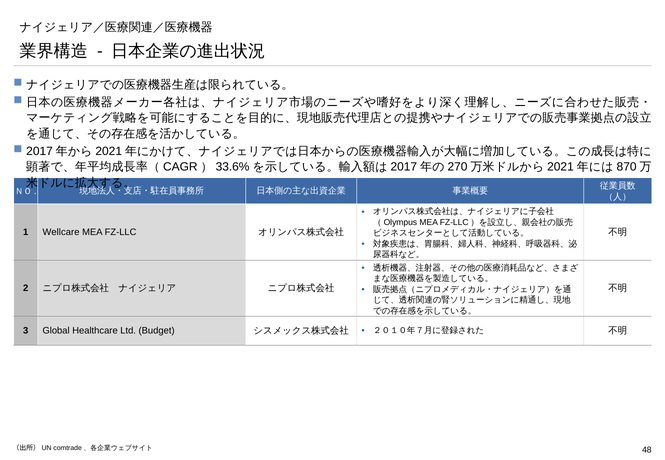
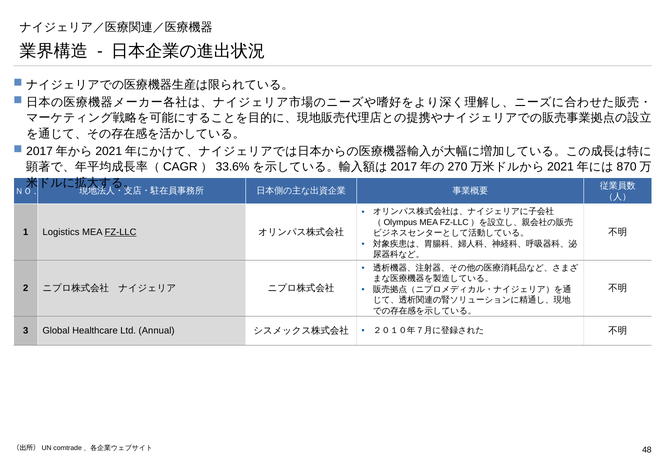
Wellcare: Wellcare -> Logistics (61, 232)
FZ-LLC underline: none -> present (121, 232)
Budget: Budget -> Annual (157, 331)
